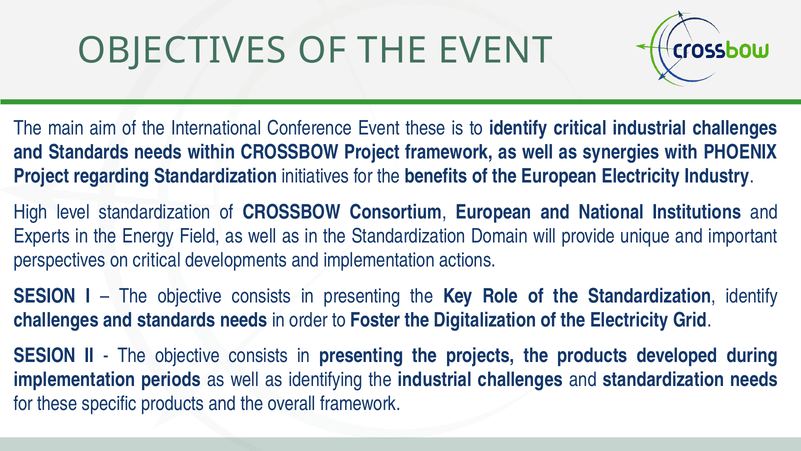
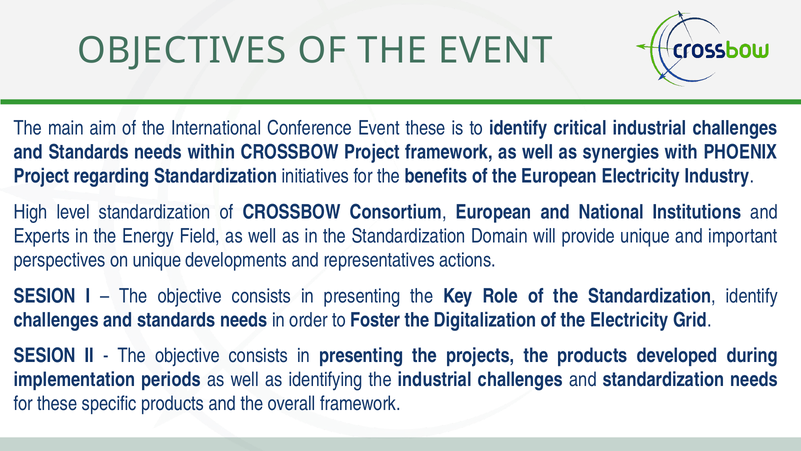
on critical: critical -> unique (157, 260)
and implementation: implementation -> representatives (379, 260)
